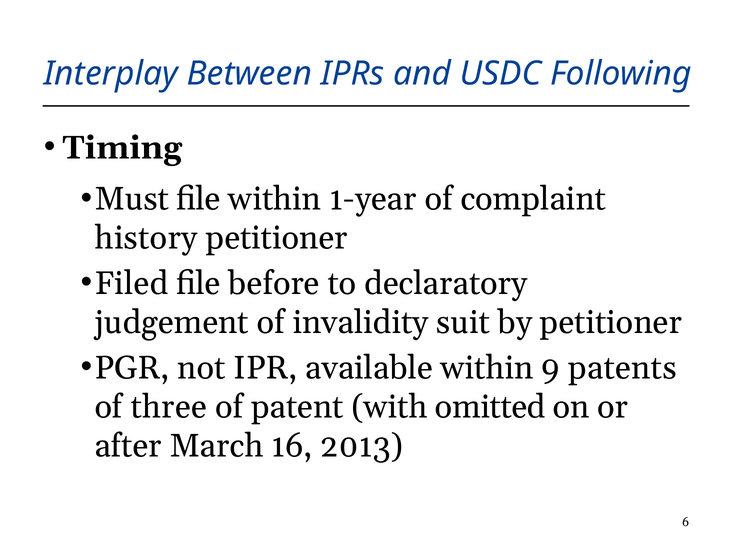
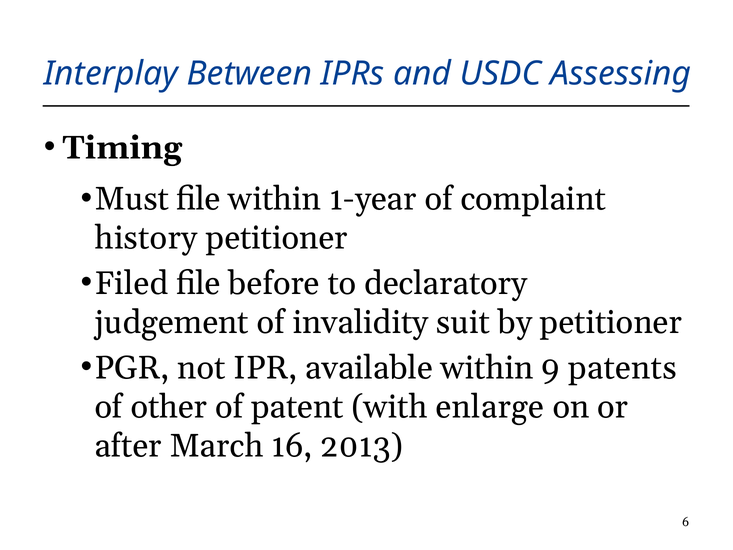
Following: Following -> Assessing (621, 73)
three: three -> other (169, 407)
omitted: omitted -> enlarge (490, 407)
